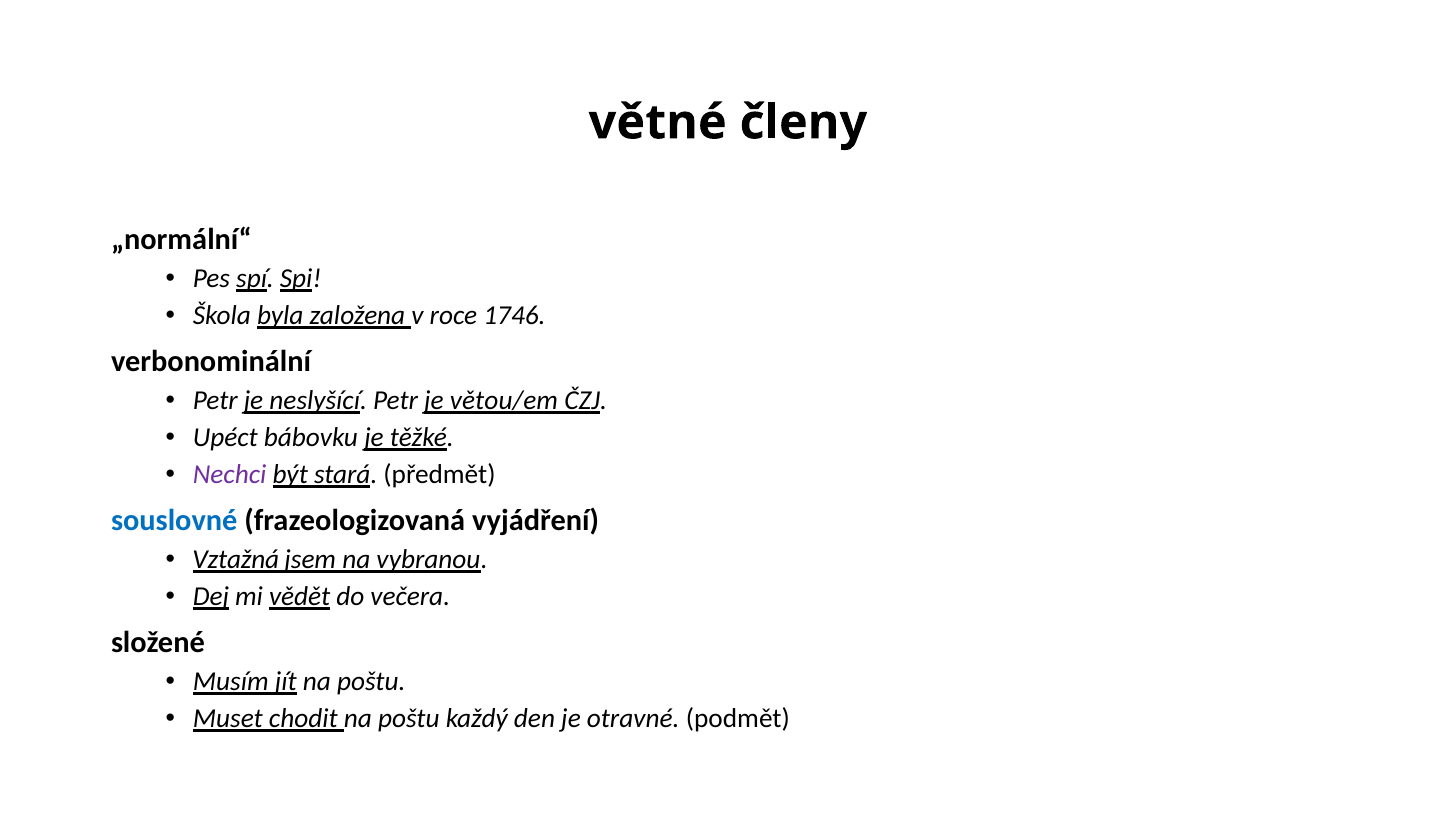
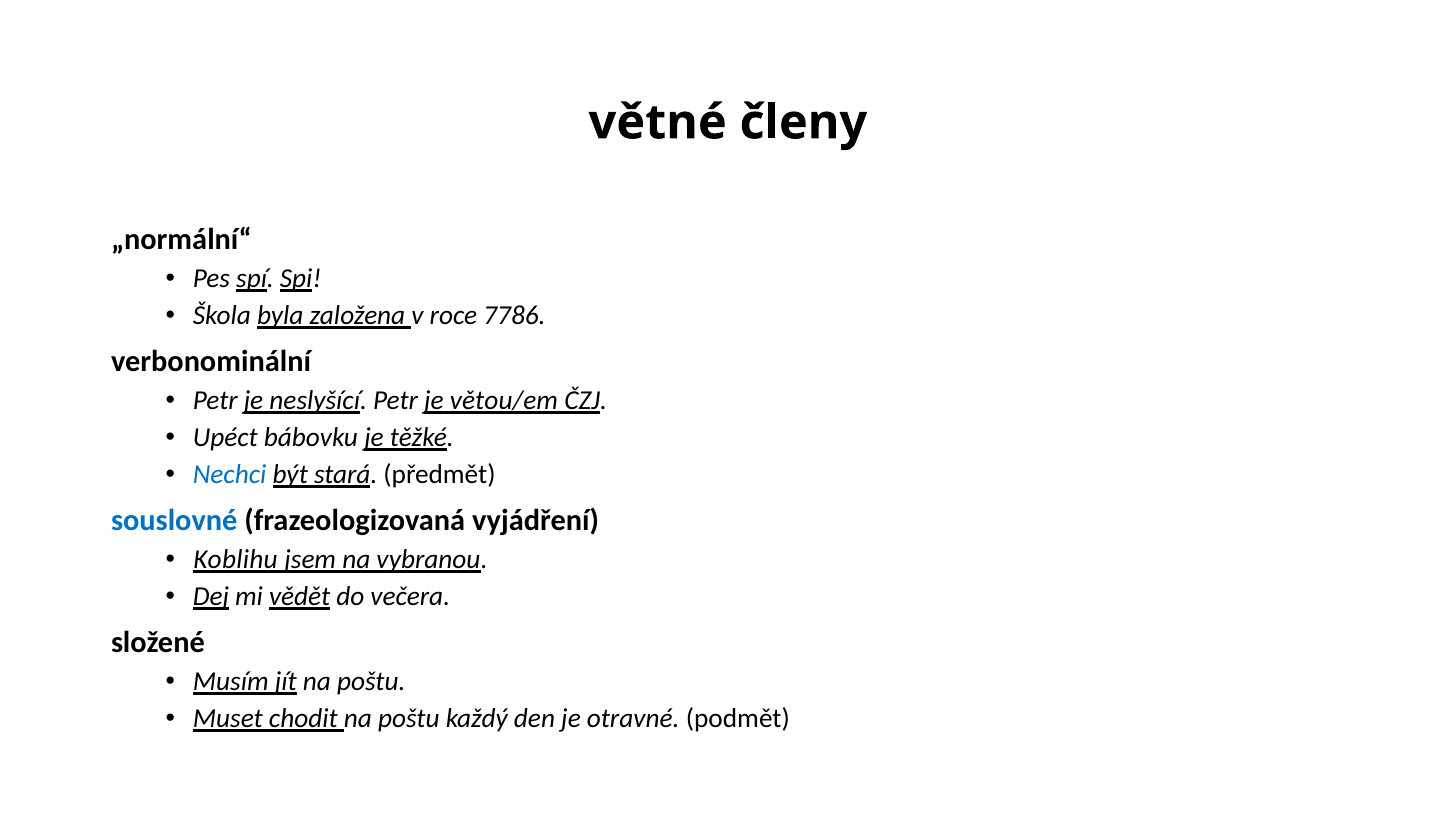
1746: 1746 -> 7786 (514, 315)
Nechci colour: purple -> blue (230, 475)
Vztažná: Vztažná -> Koblihu (235, 560)
